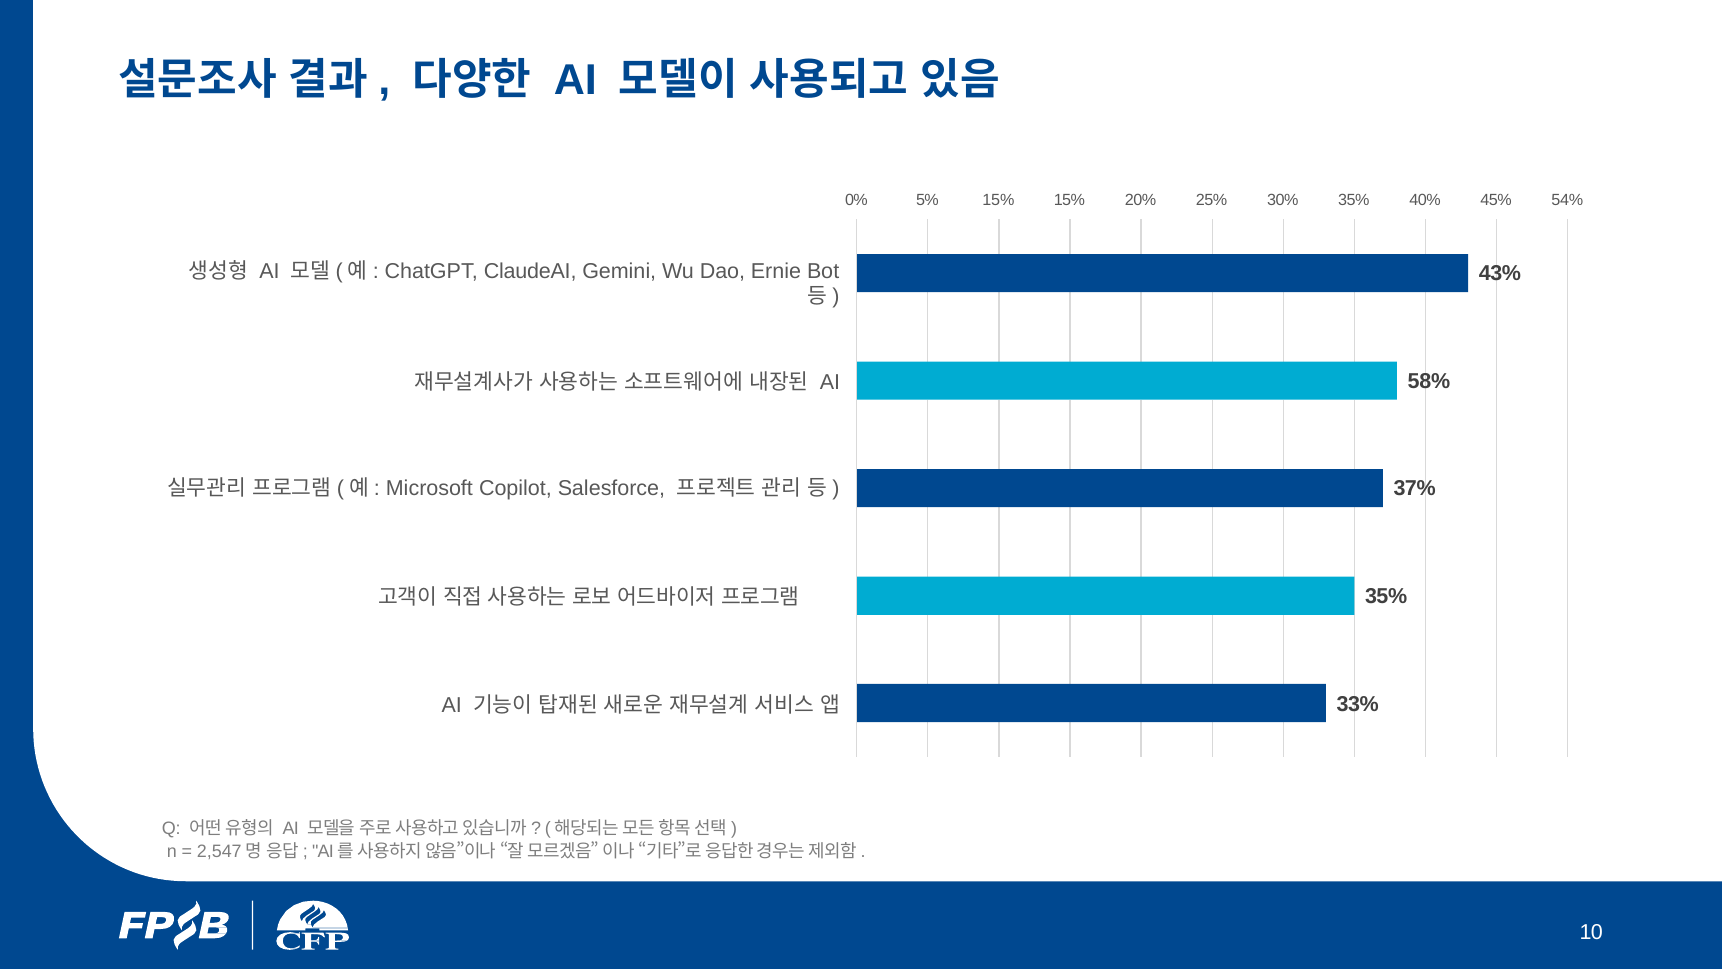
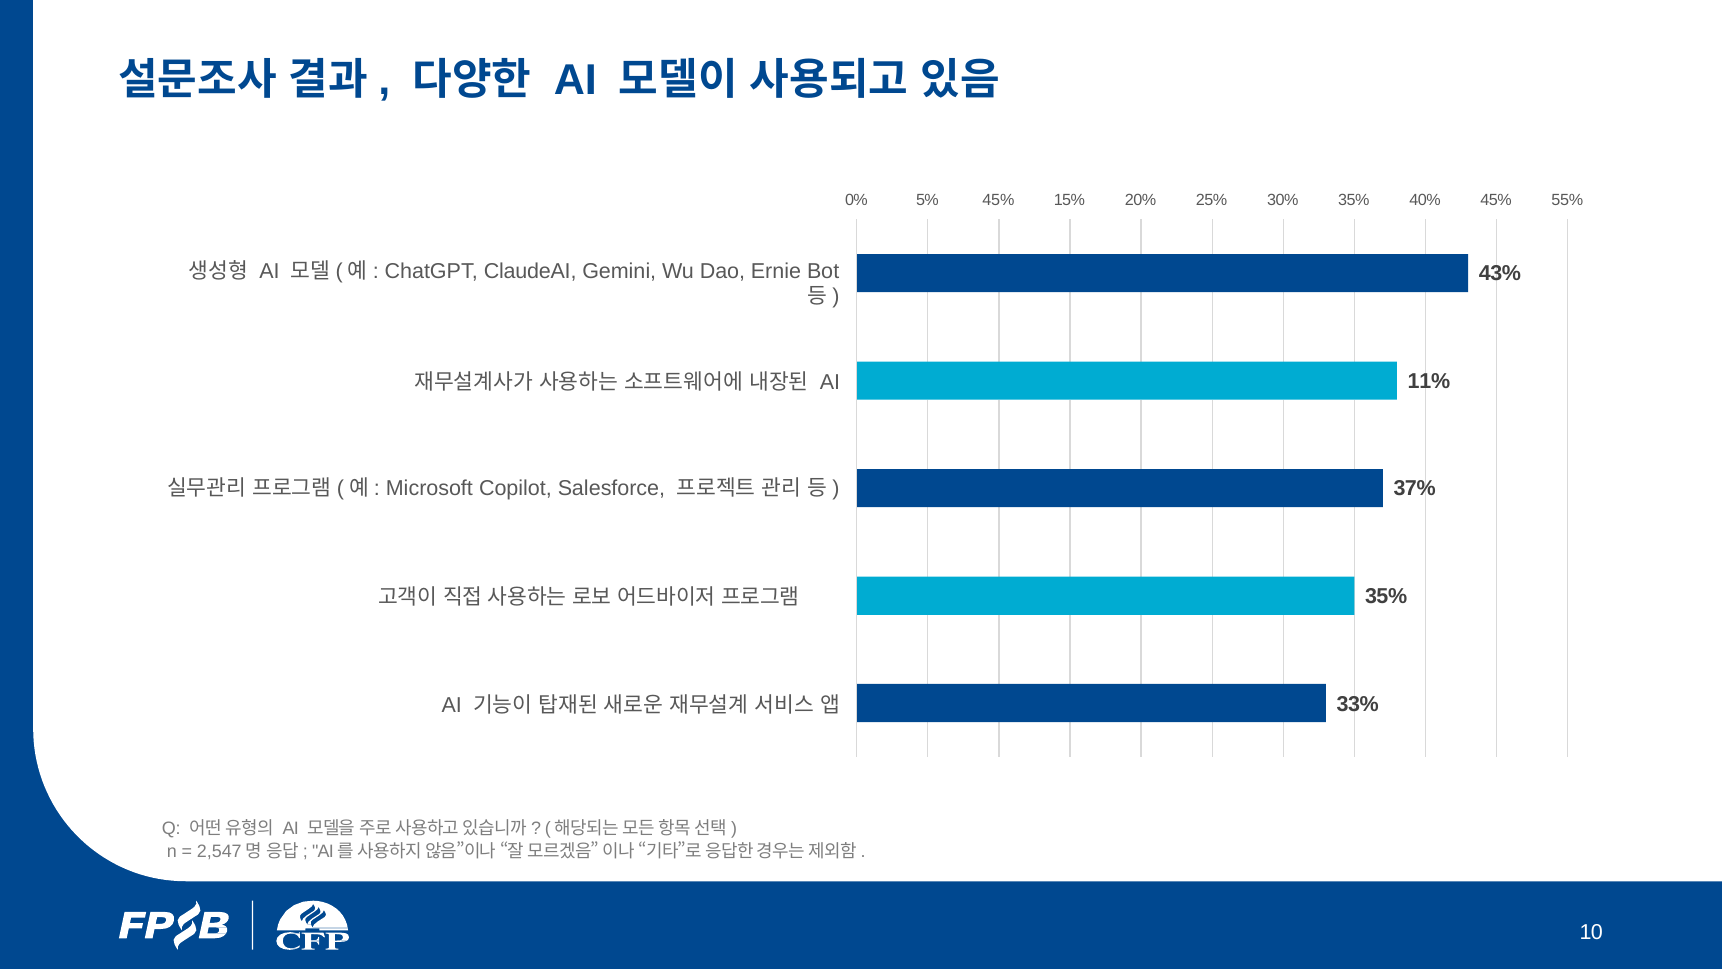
5% 15%: 15% -> 45% (998, 200)
54%: 54% -> 55% (1567, 200)
58%: 58% -> 11% (1429, 381)
